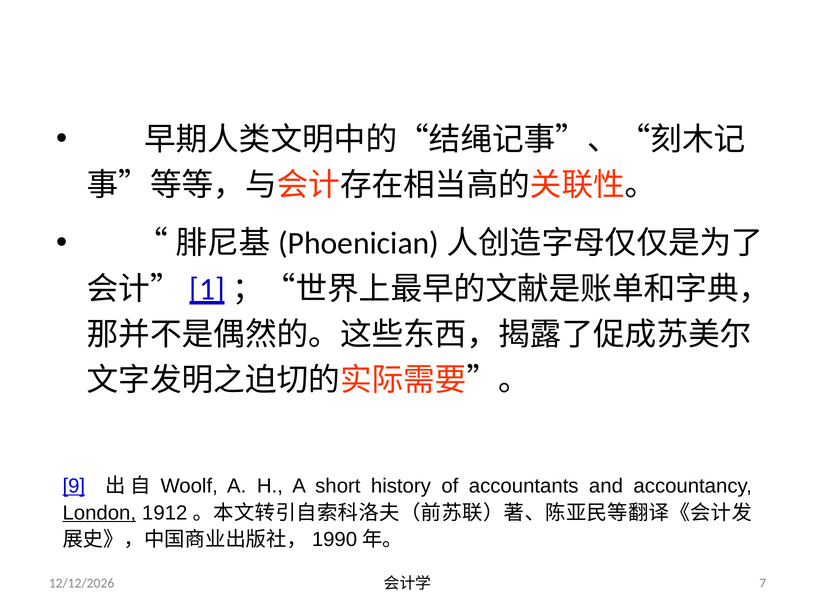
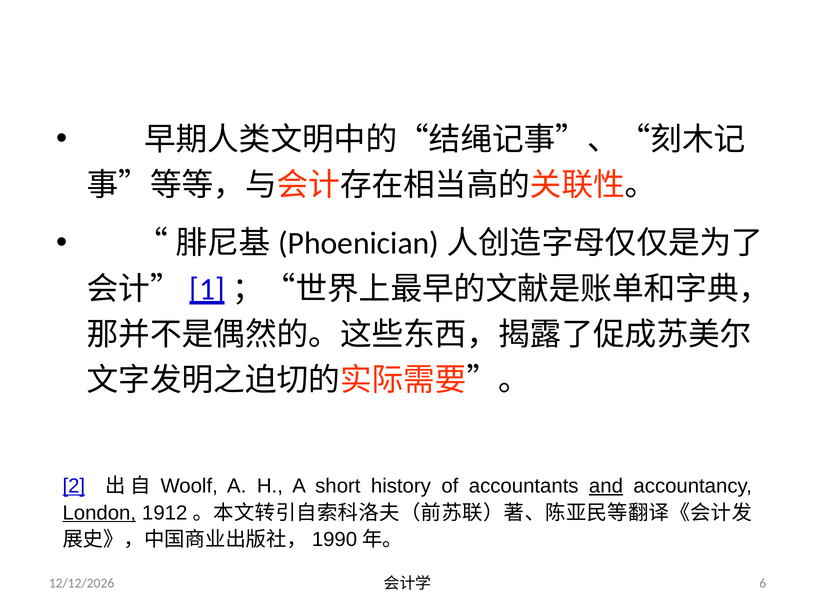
9: 9 -> 2 (74, 486)
and underline: none -> present (606, 486)
7: 7 -> 6 (763, 584)
